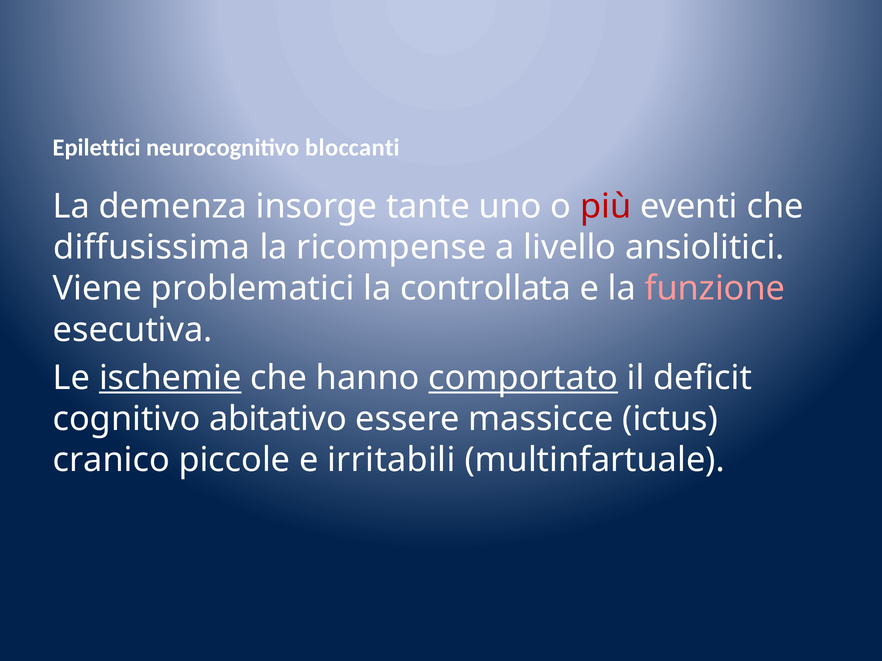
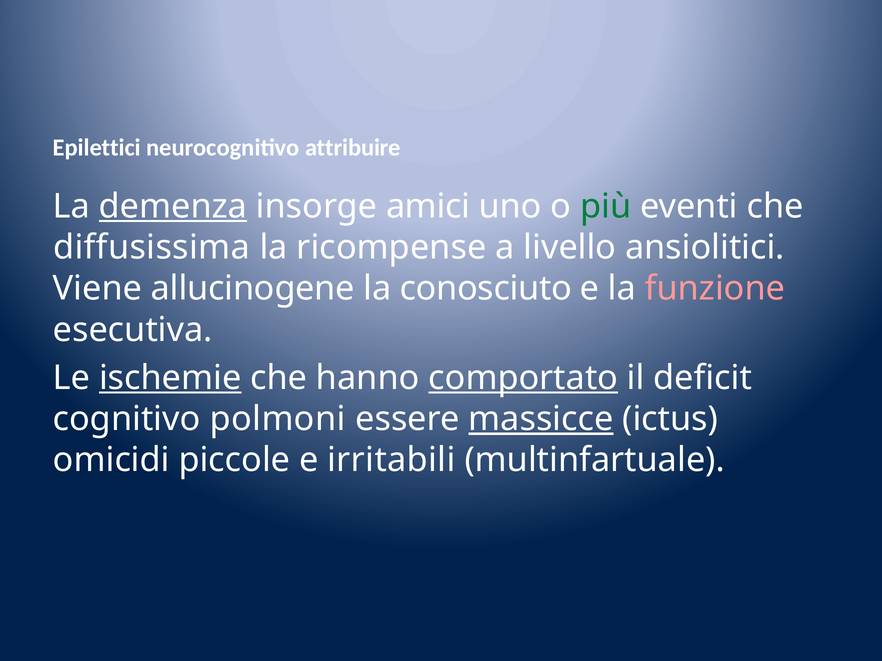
bloccanti: bloccanti -> attribuire (353, 148)
demenza underline: none -> present (173, 207)
tante: tante -> amici (428, 207)
più colour: red -> green (606, 207)
problematici: problematici -> allucinogene (253, 289)
controllata: controllata -> conosciuto (486, 289)
abitativo: abitativo -> polmoni (278, 419)
massicce underline: none -> present (541, 419)
cranico: cranico -> omicidi (111, 461)
